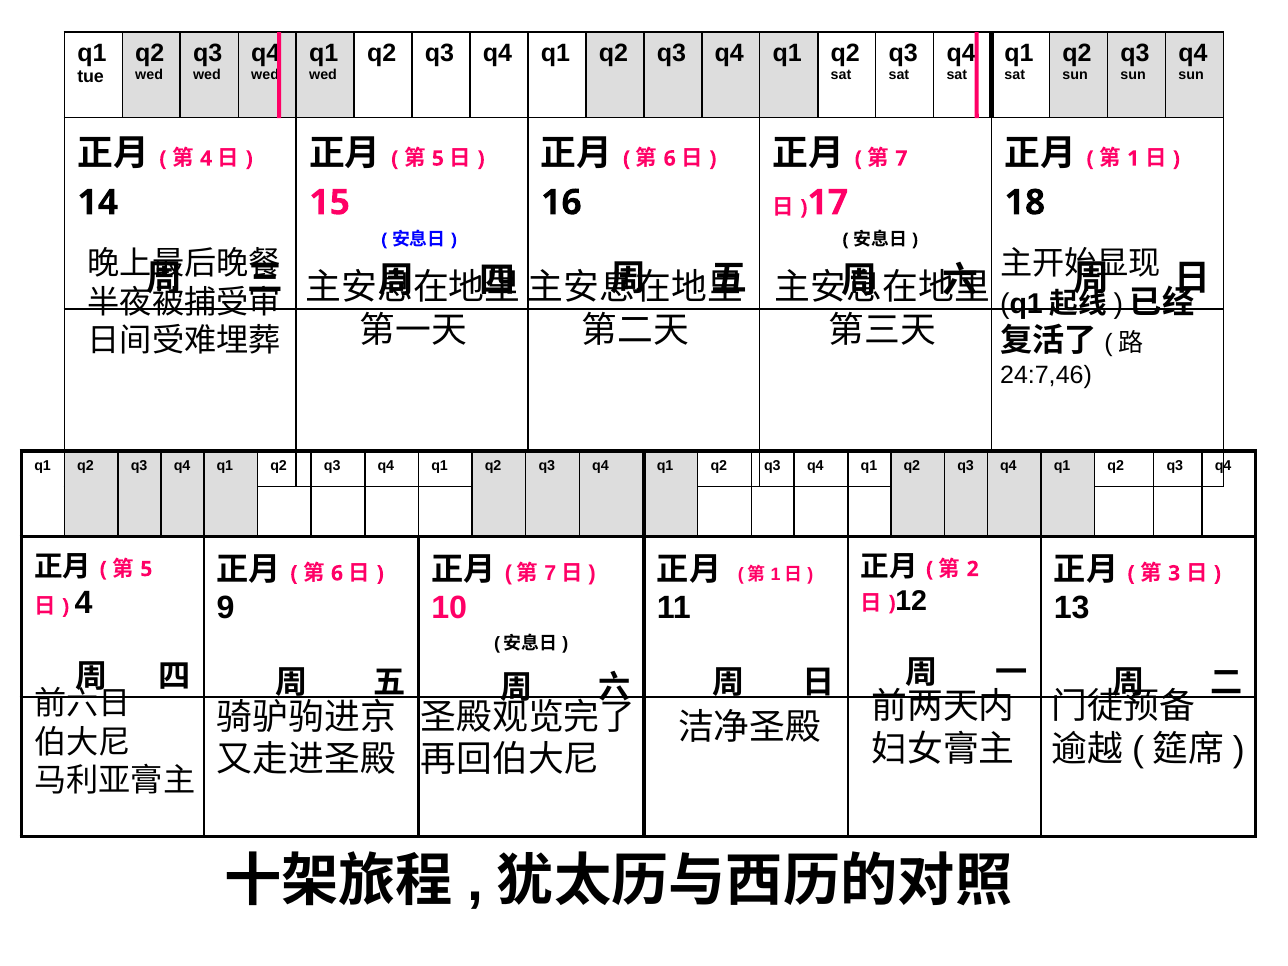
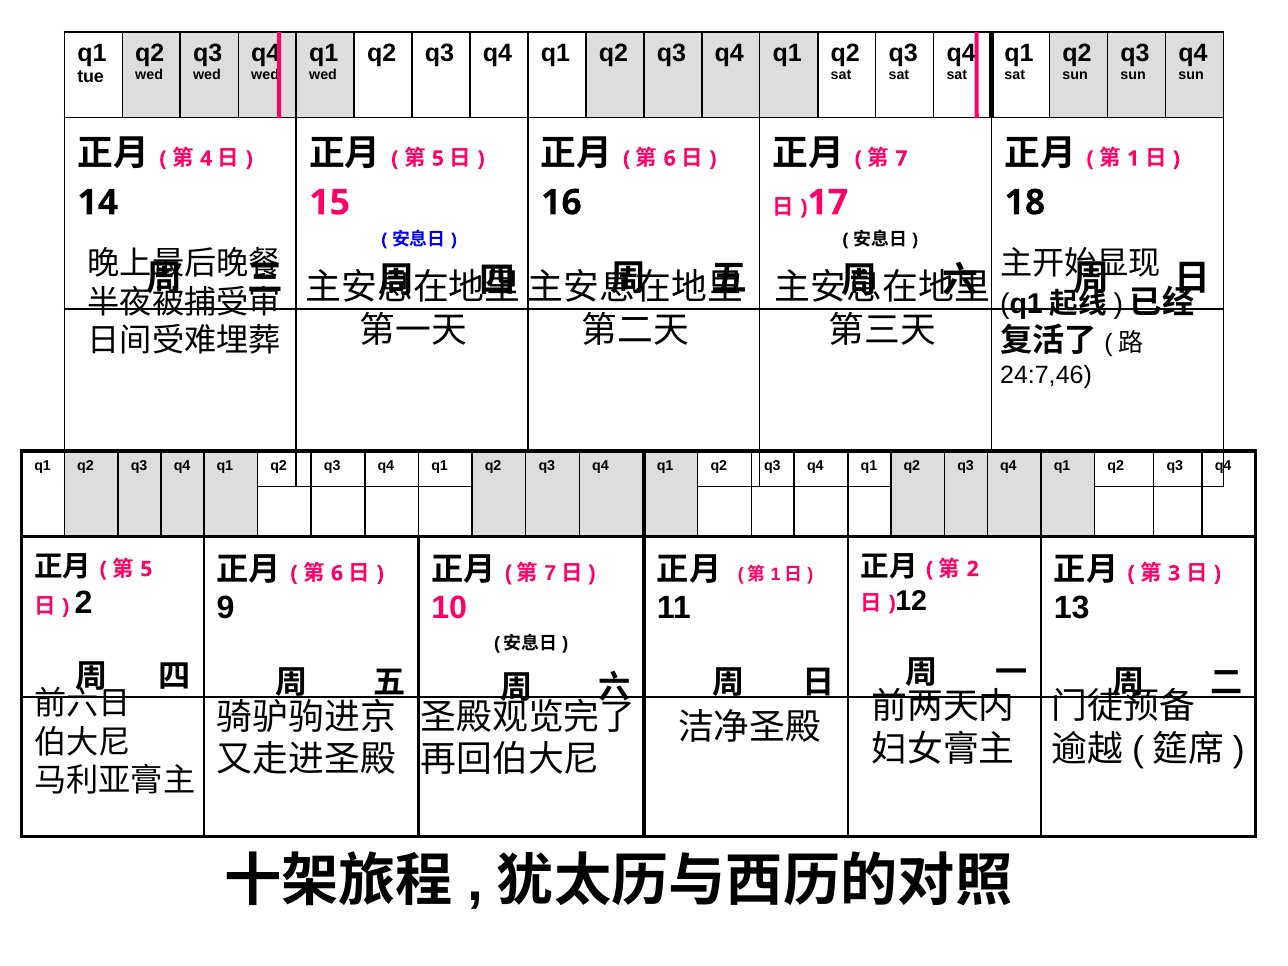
4: 4 -> 2 (84, 603)
